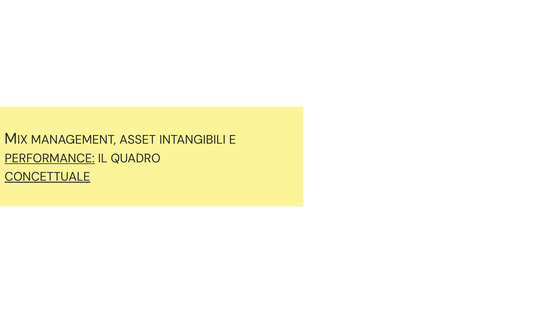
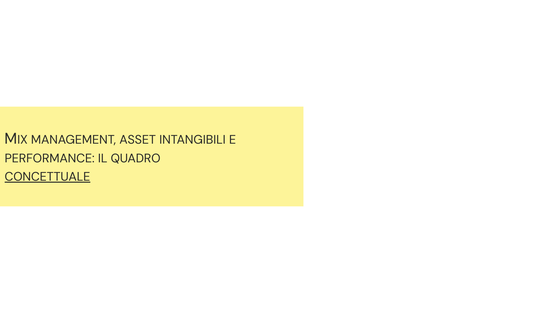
PERFORMANCE underline: present -> none (50, 158)
